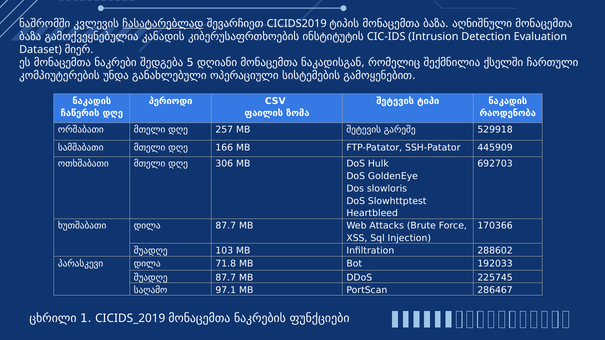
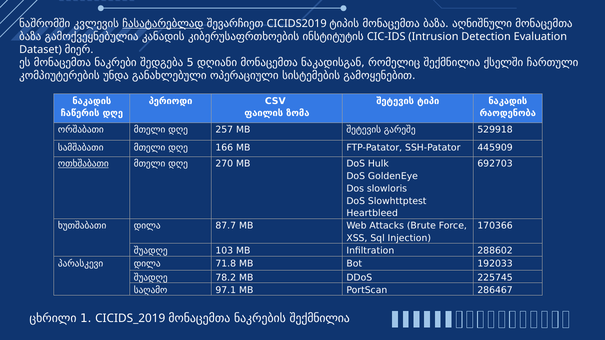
ოთხშაბათი underline: none -> present (83, 164)
306: 306 -> 270 (224, 164)
შუადღე 87.7: 87.7 -> 78.2 (226, 278)
ნაკრების ფუნქციები: ფუნქციები -> შექმნილია (320, 319)
